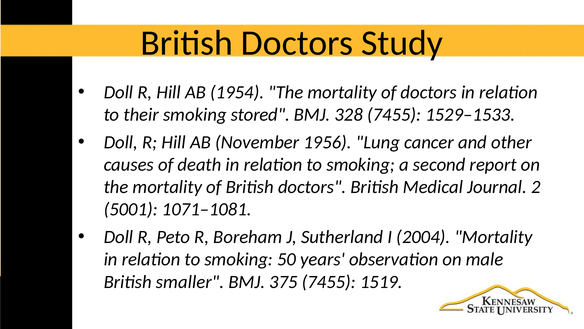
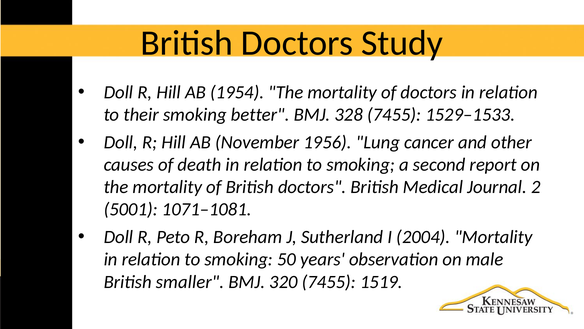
stored: stored -> better (260, 114)
375: 375 -> 320 (283, 281)
